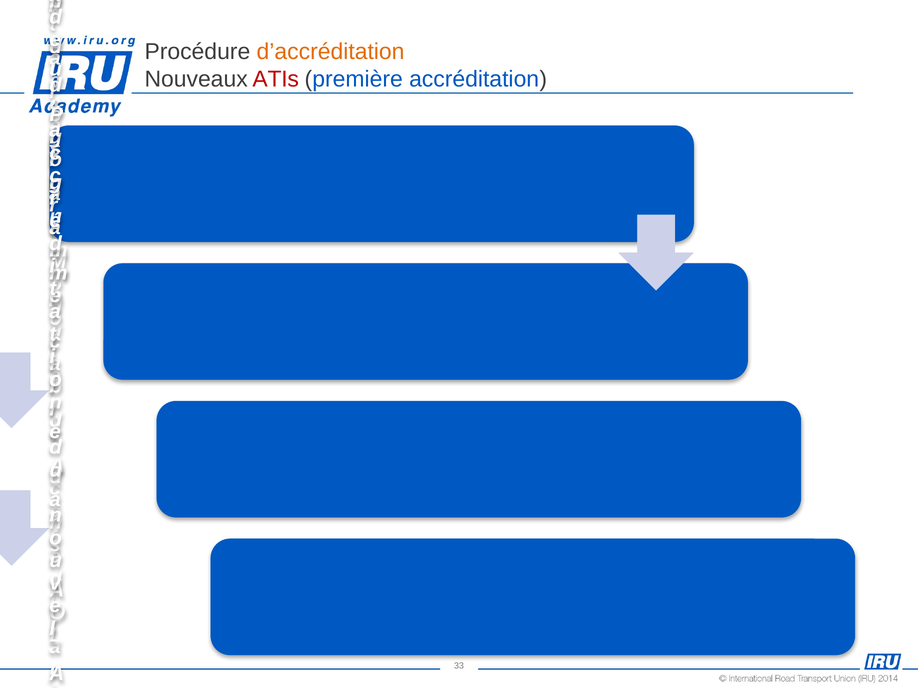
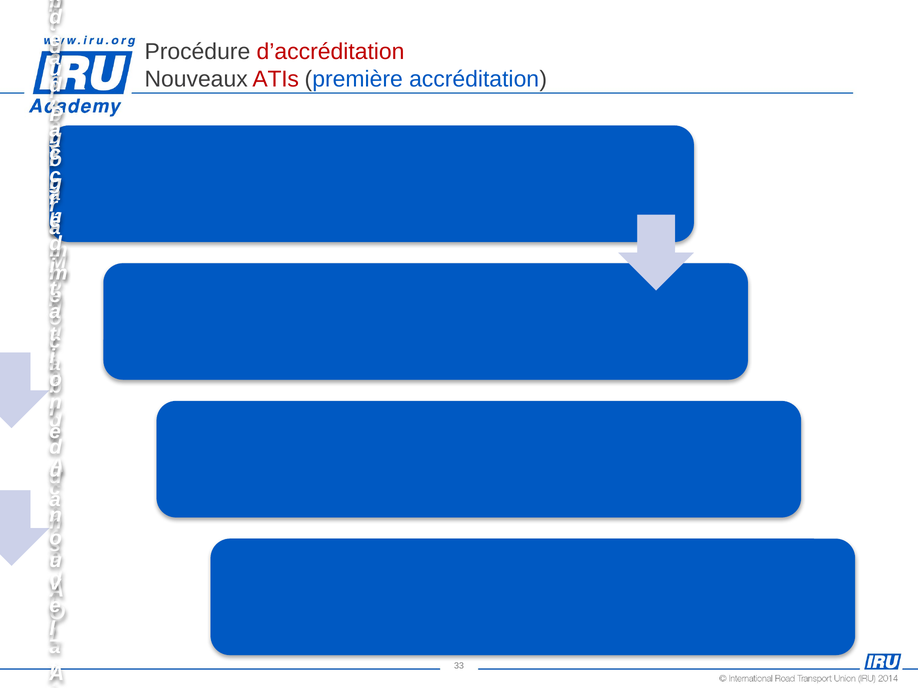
d’accréditation colour: orange -> red (331, 51)
